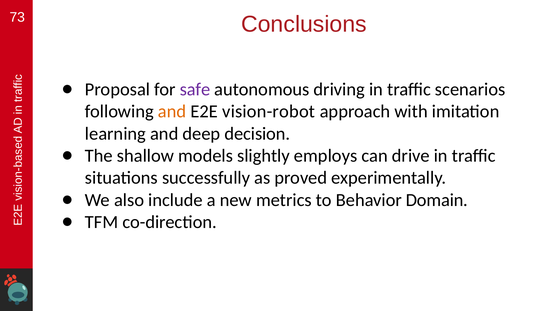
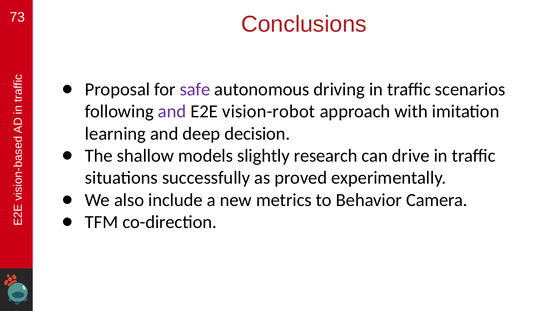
and colour: orange -> purple (172, 112)
employs: employs -> research (326, 156)
Domain: Domain -> Camera (437, 200)
